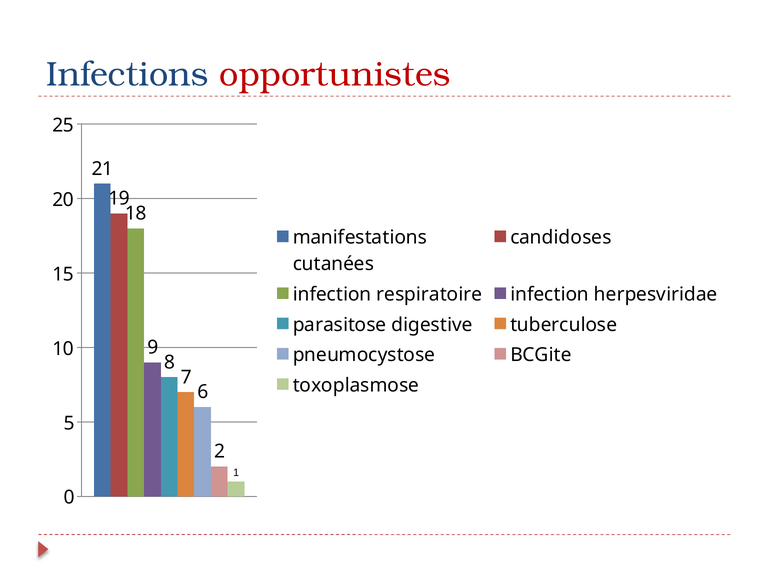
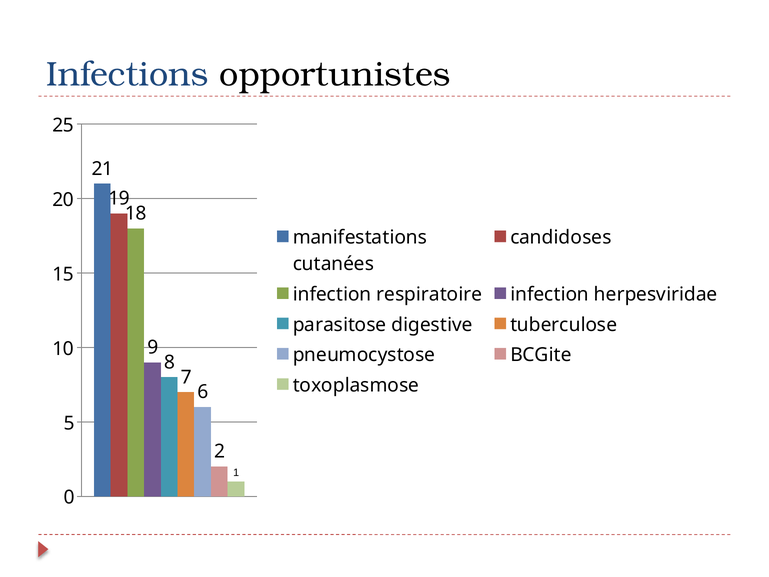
opportunistes colour: red -> black (335, 74)
